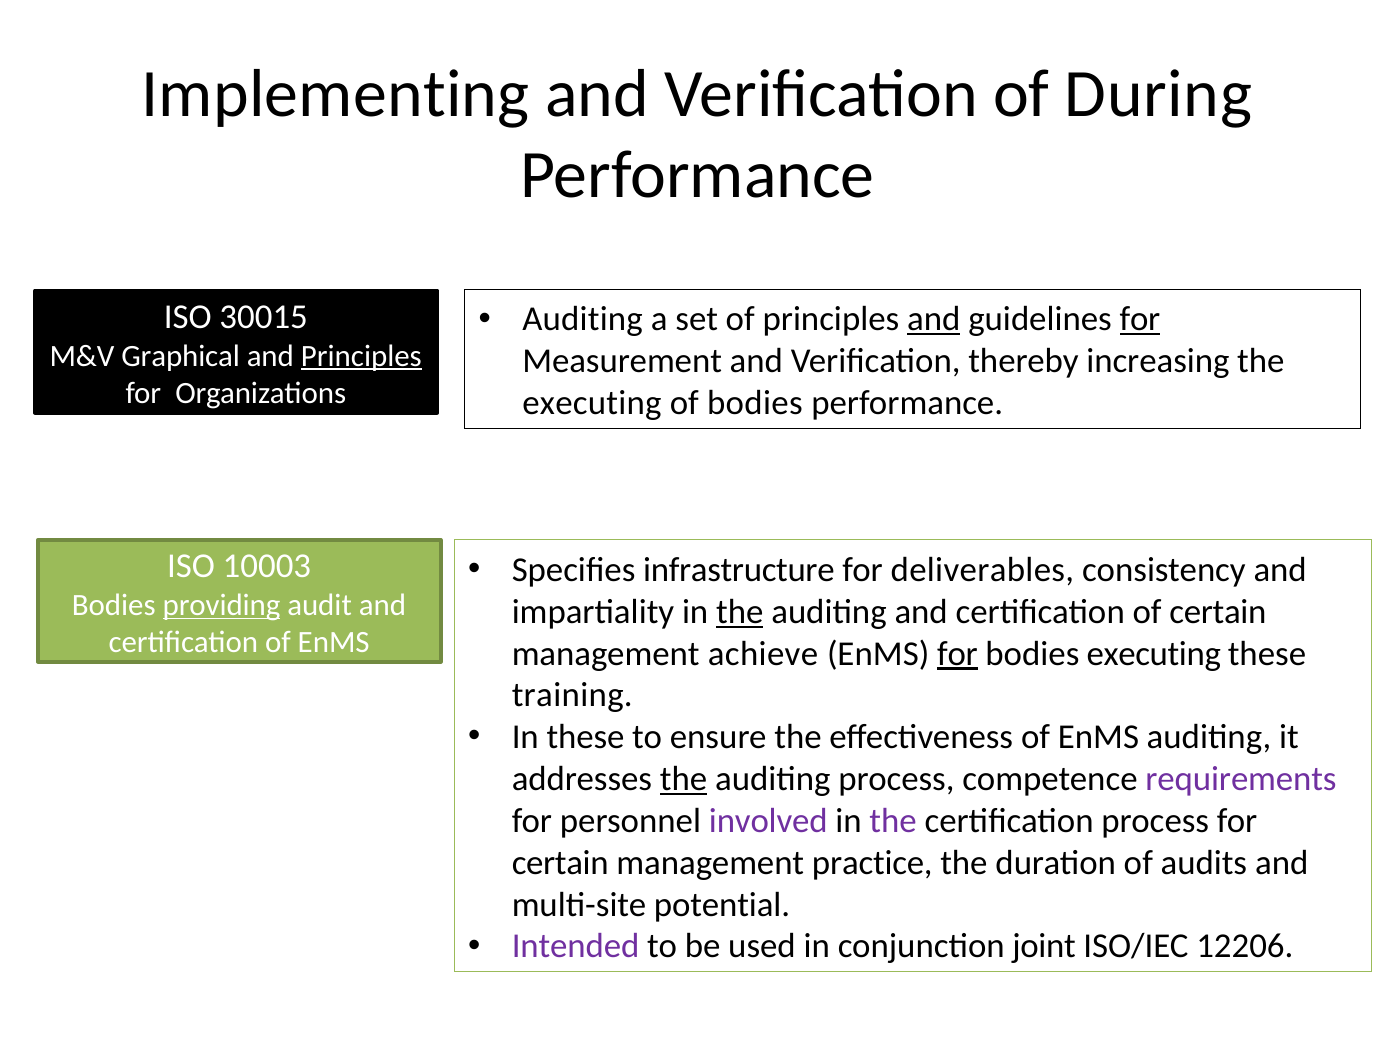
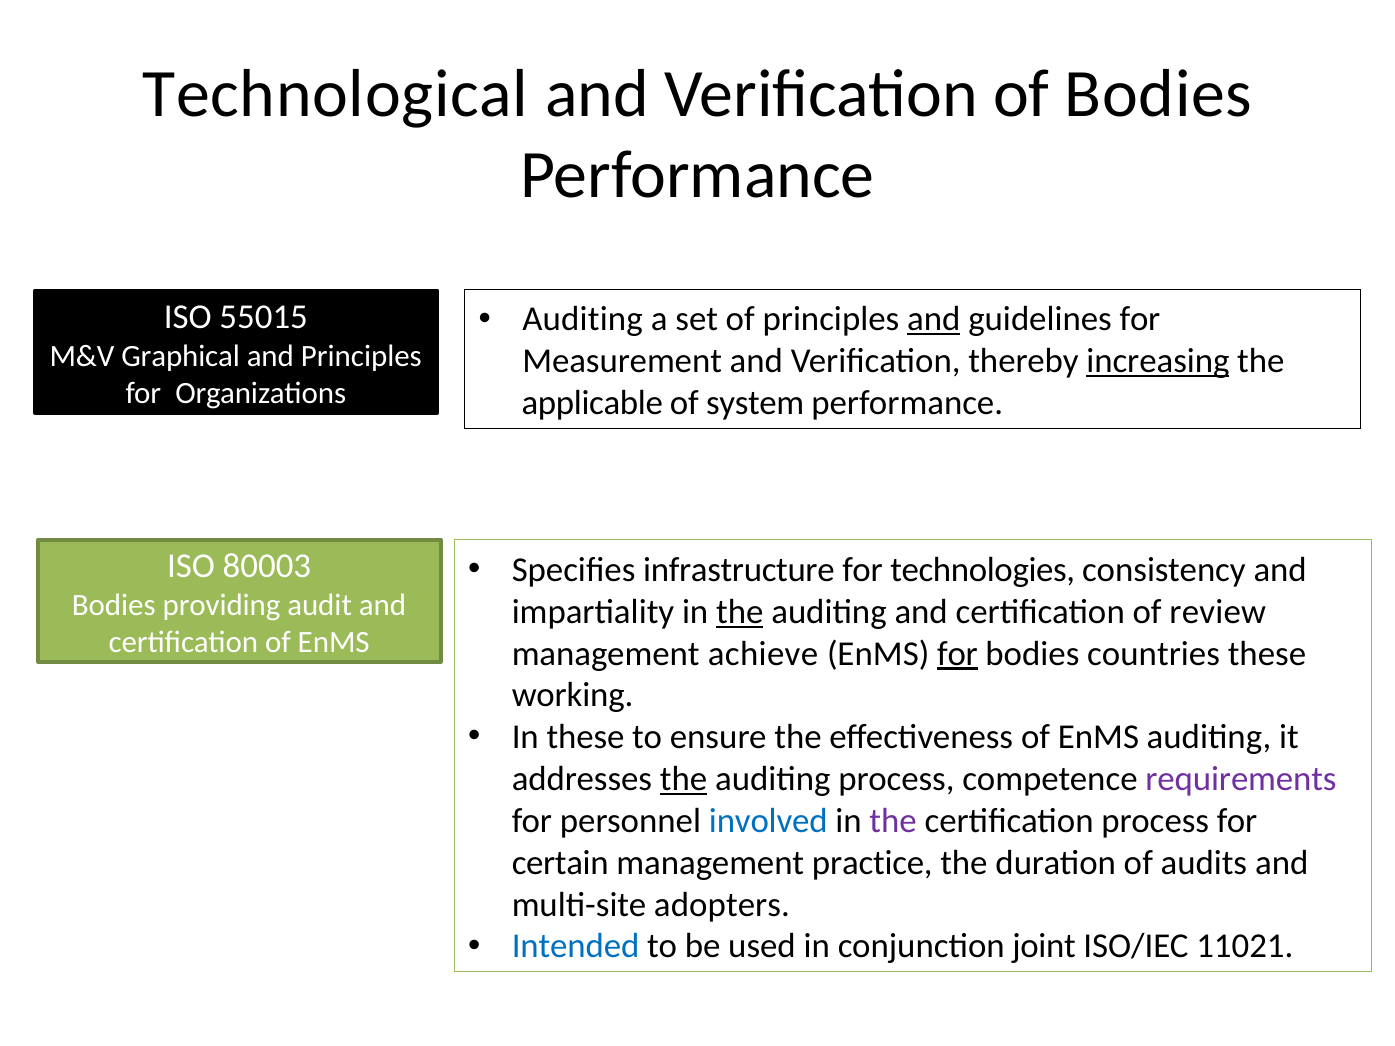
Implementing: Implementing -> Technological (335, 94)
of During: During -> Bodies (1158, 94)
for underline: present -> none (1140, 319)
30015: 30015 -> 55015 (264, 317)
Principles underline: present -> none (361, 356)
increasing underline: none -> present (1158, 361)
executing: executing -> applicable (592, 403)
of bodies: bodies -> system (755, 403)
10003: 10003 -> 80003 (267, 566)
deliverables: deliverables -> technologies (983, 570)
providing underline: present -> none (222, 605)
of certain: certain -> review (1218, 612)
bodies executing: executing -> countries (1154, 654)
training: training -> working (573, 696)
involved colour: purple -> blue (768, 821)
potential: potential -> adopters (722, 905)
Intended colour: purple -> blue (576, 947)
12206: 12206 -> 11021 (1245, 947)
